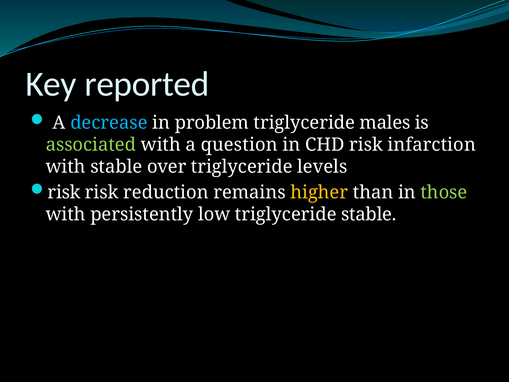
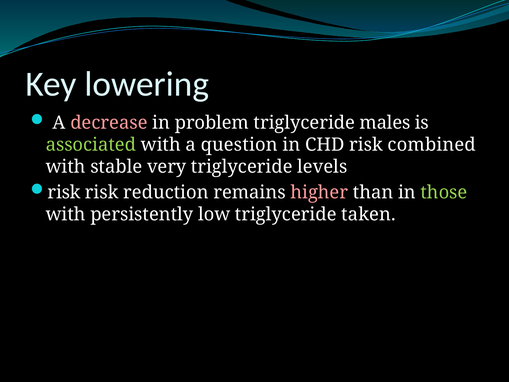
reported: reported -> lowering (147, 84)
decrease colour: light blue -> pink (109, 123)
infarction: infarction -> combined (432, 145)
over: over -> very (167, 167)
higher colour: yellow -> pink (319, 192)
triglyceride stable: stable -> taken (369, 214)
